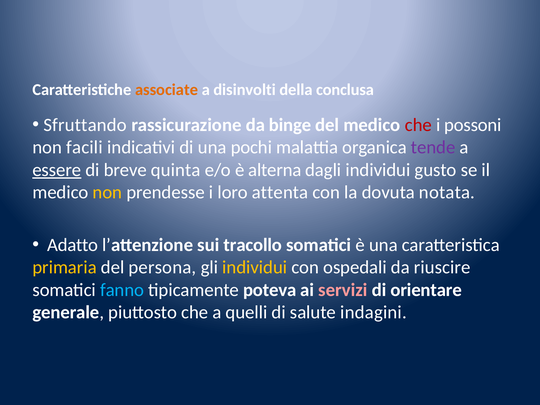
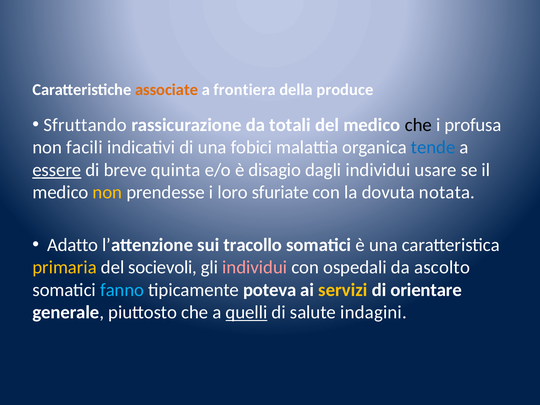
disinvolti: disinvolti -> frontiera (245, 90)
conclusa: conclusa -> produce (345, 90)
binge: binge -> totali (290, 125)
che colour: red -> black (418, 125)
possoni: possoni -> profusa (473, 125)
pochi: pochi -> fobici (251, 147)
tende colour: purple -> blue (433, 147)
alterna: alterna -> disagio (275, 170)
gusto: gusto -> usare (436, 170)
attenta: attenta -> sfuriate (280, 192)
persona: persona -> socievoli (163, 267)
individui colour: yellow -> pink (255, 267)
riuscire: riuscire -> ascolto (442, 267)
servizi colour: pink -> yellow (343, 290)
quelli underline: none -> present (247, 312)
